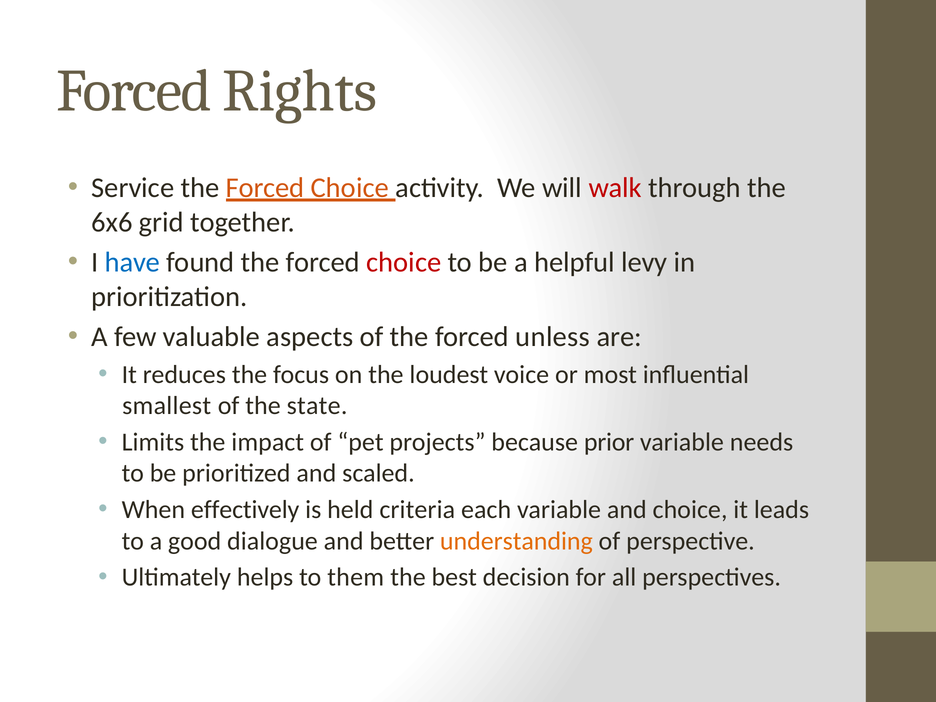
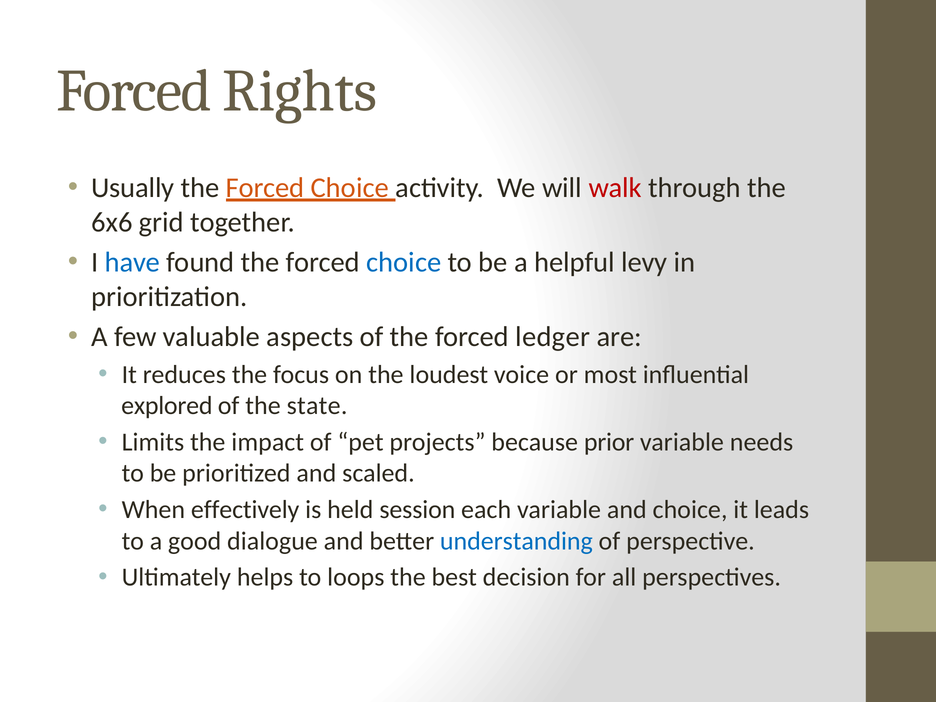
Service: Service -> Usually (133, 188)
choice colour: red -> blue (404, 262)
unless: unless -> ledger (553, 337)
smallest: smallest -> explored (167, 406)
criteria: criteria -> session (417, 510)
understanding colour: orange -> blue (516, 541)
them: them -> loops (356, 577)
